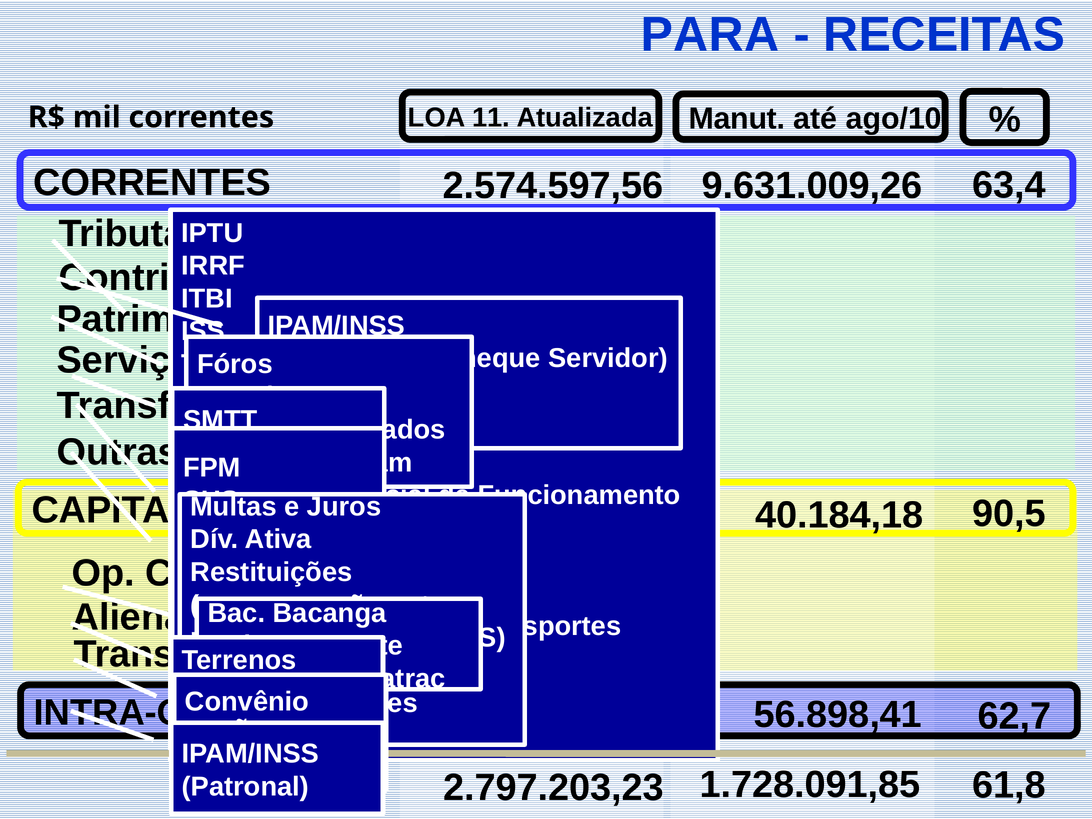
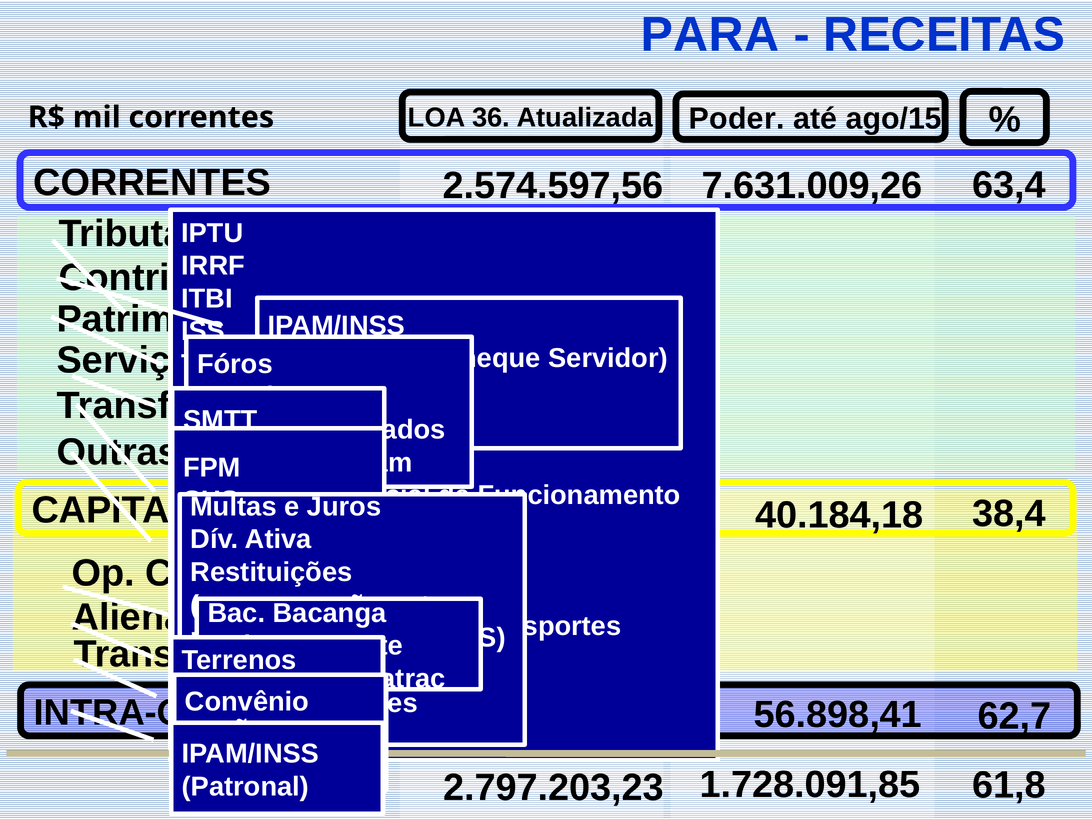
Manut: Manut -> Poder (737, 119)
ago/10: ago/10 -> ago/15 (894, 119)
11: 11 -> 36 (491, 118)
9.631.009,26: 9.631.009,26 -> 7.631.009,26 (812, 186)
90,5: 90,5 -> 38,4 (1009, 514)
